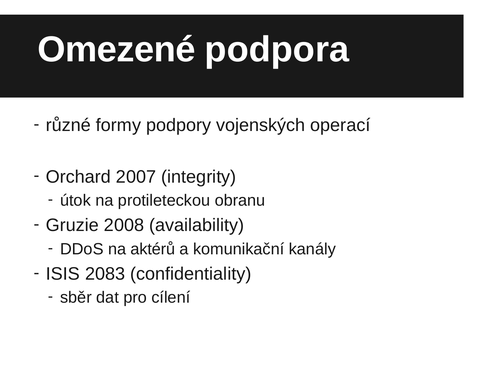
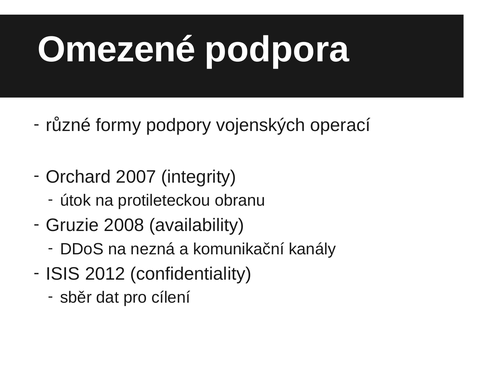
aktérů: aktérů -> nezná (153, 249)
2083: 2083 -> 2012 (105, 274)
